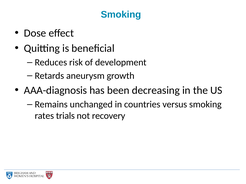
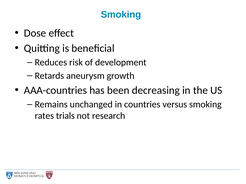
AAA-diagnosis: AAA-diagnosis -> AAA-countries (55, 91)
recovery: recovery -> research (109, 116)
